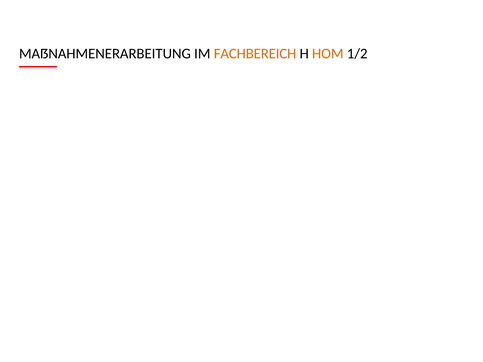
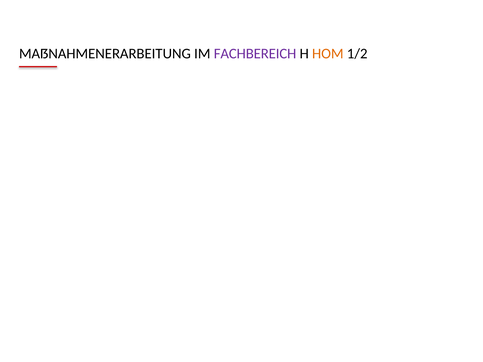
FACHBEREICH colour: orange -> purple (255, 54)
